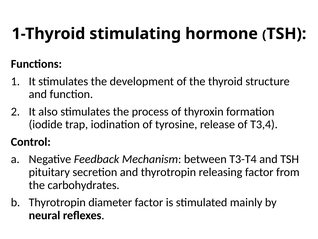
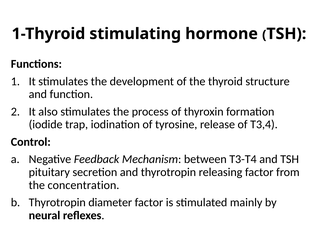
carbohydrates: carbohydrates -> concentration (83, 185)
